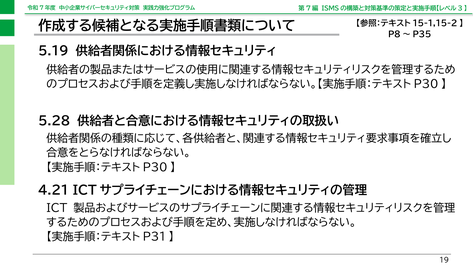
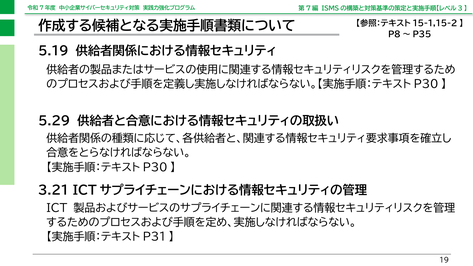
5.28: 5.28 -> 5.29 (54, 121)
4.21: 4.21 -> 3.21 (53, 190)
